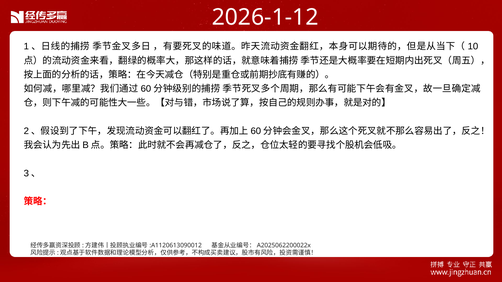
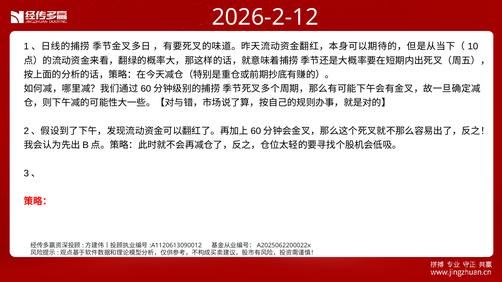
2026-1-12: 2026-1-12 -> 2026-2-12 (265, 17)
